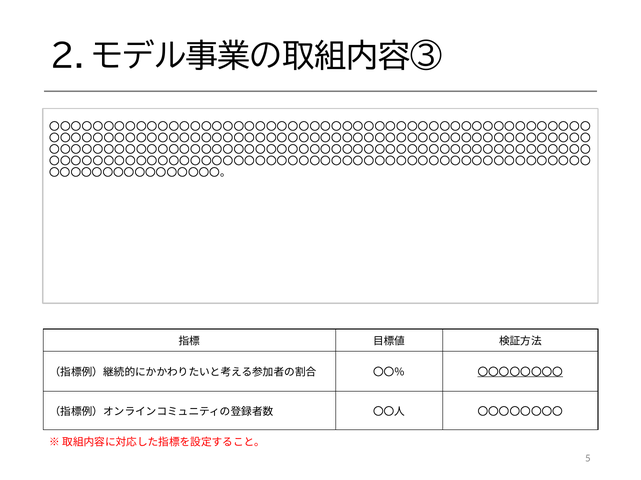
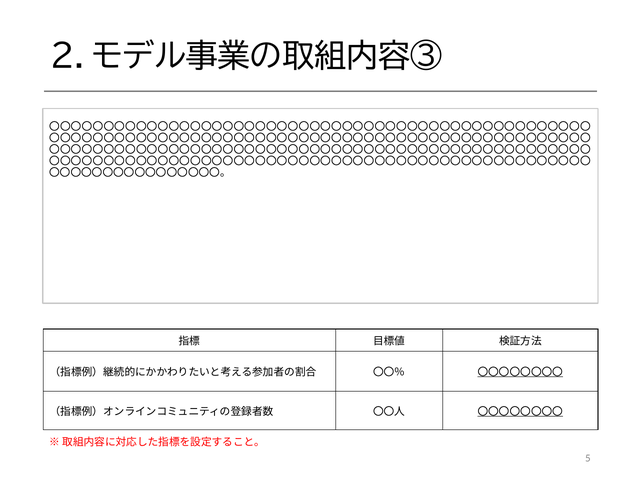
〇〇〇〇〇〇〇〇 underline: none -> present (520, 412)
